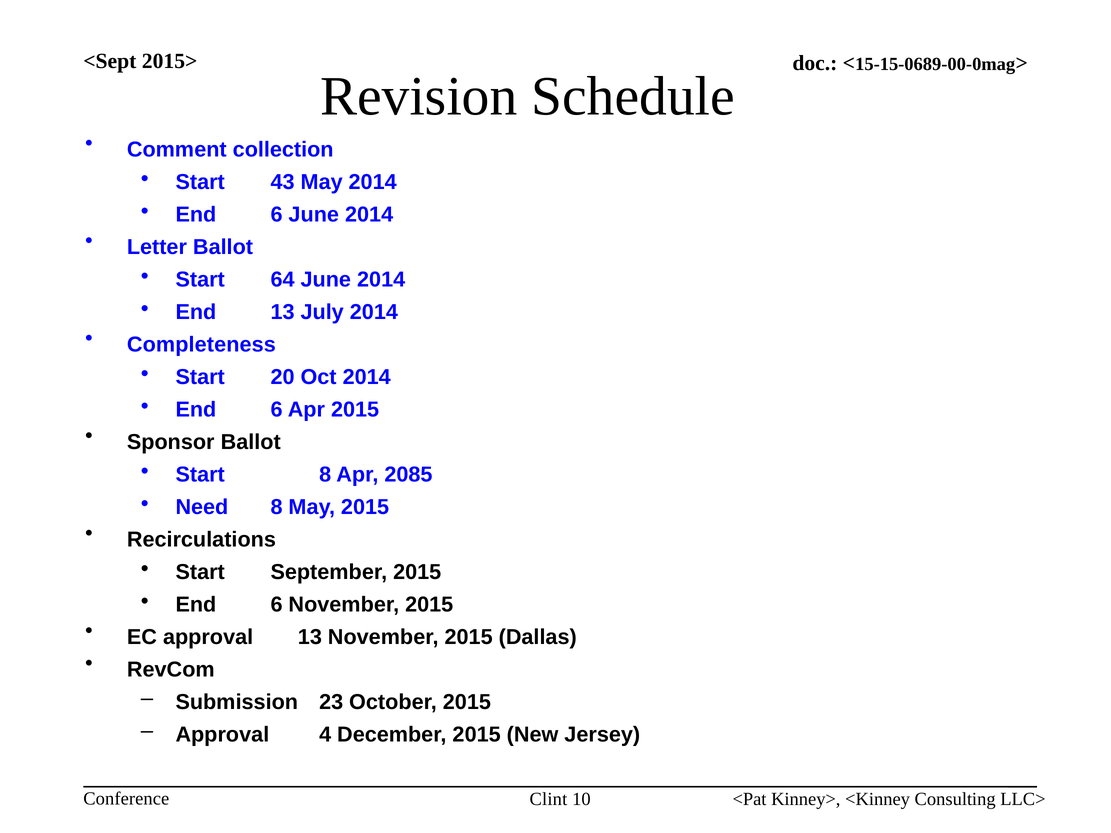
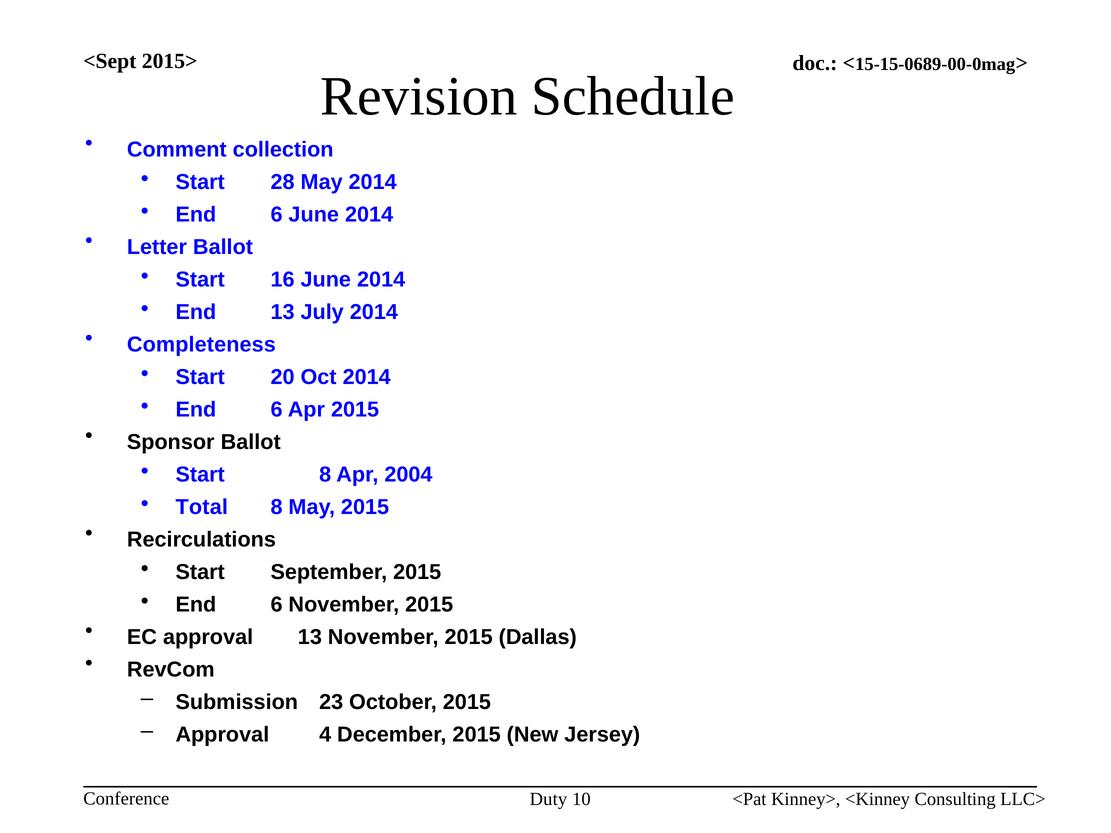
43: 43 -> 28 (283, 182)
64: 64 -> 16 (283, 280)
2085: 2085 -> 2004 (408, 475)
Need: Need -> Total (202, 507)
Clint: Clint -> Duty (548, 799)
